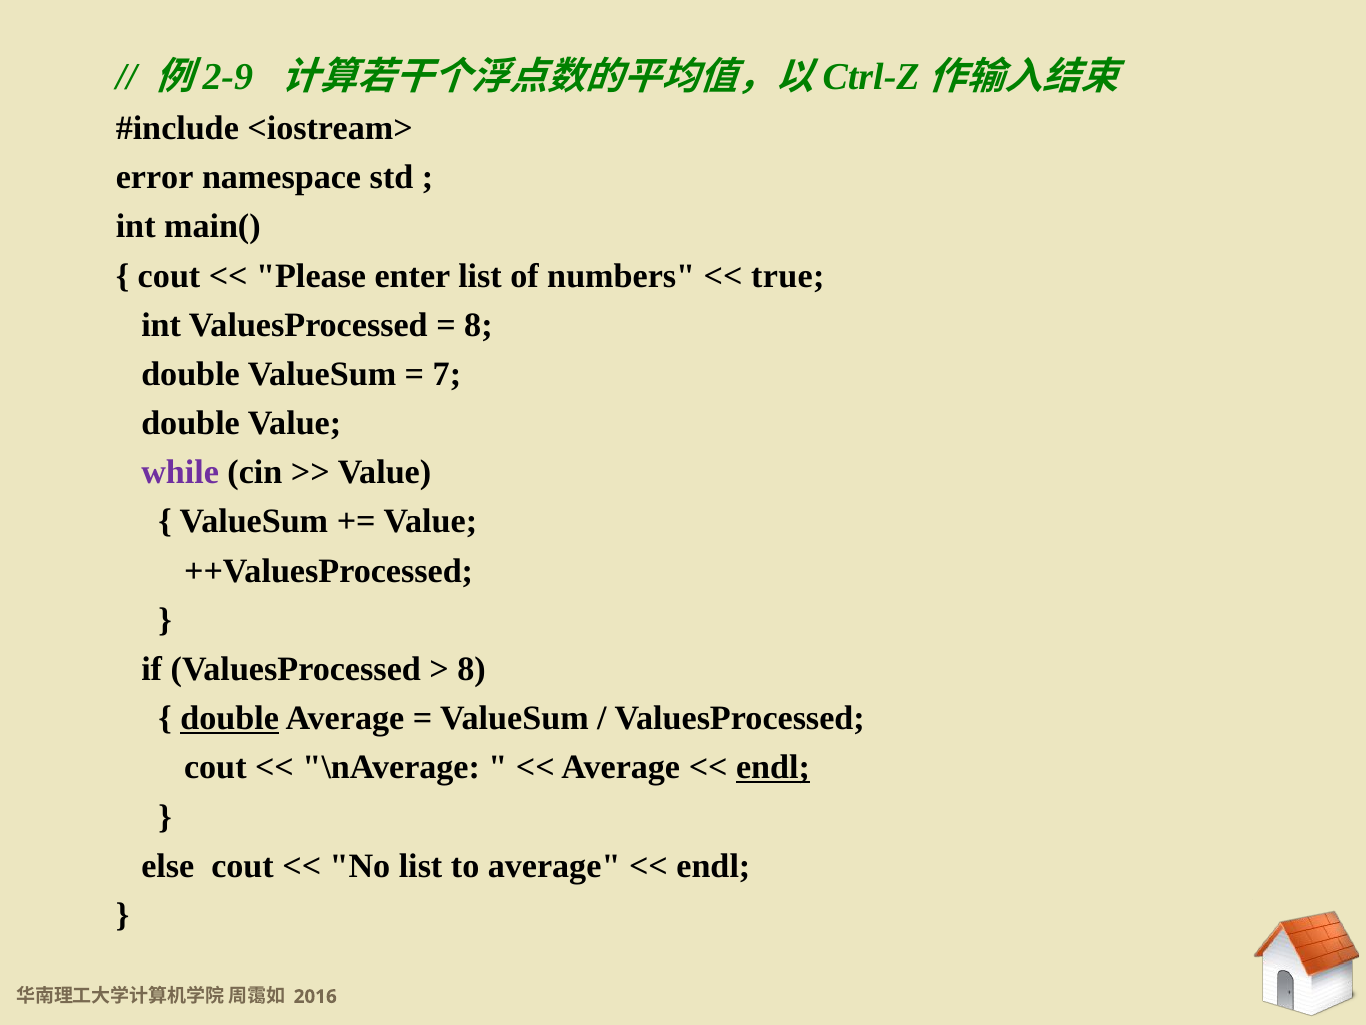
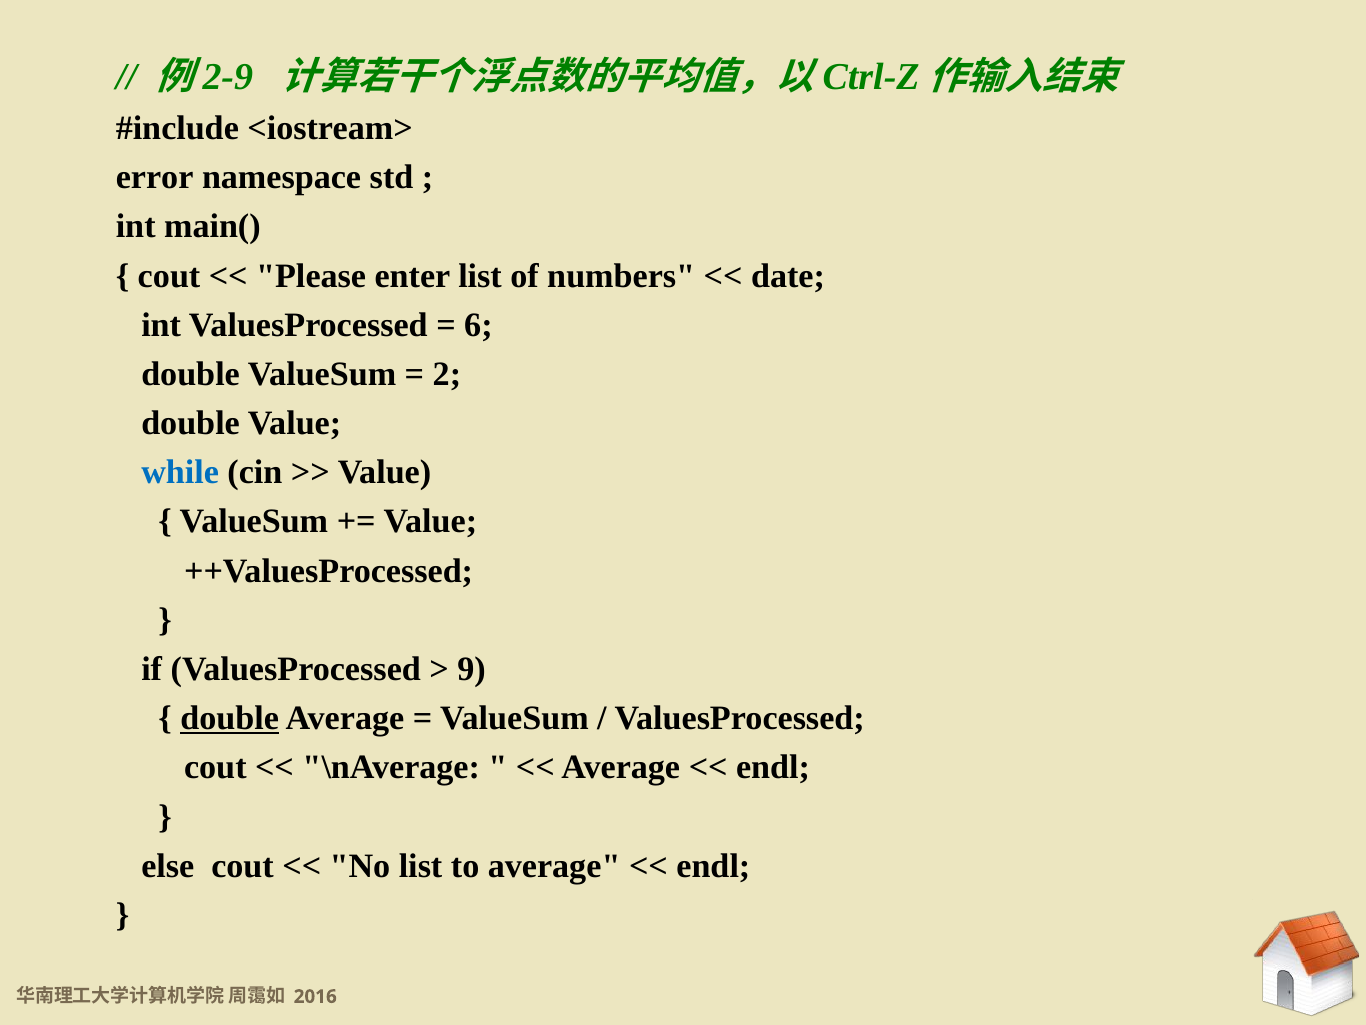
true: true -> date (788, 276)
8: 8 -> 6 (478, 325)
7: 7 -> 2 (447, 374)
while colour: purple -> blue (180, 472)
8: 8 -> 9 (471, 669)
endl underline: present -> none (773, 767)
